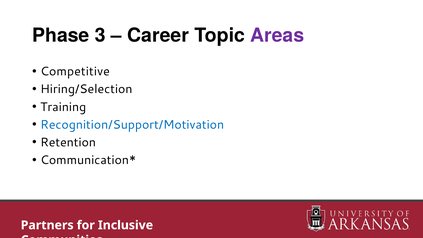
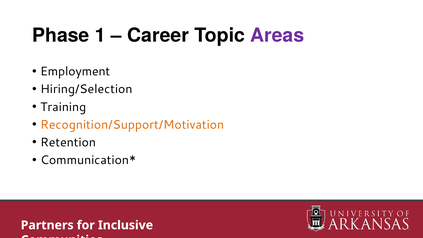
3: 3 -> 1 (100, 36)
Competitive: Competitive -> Employment (75, 71)
Recognition/Support/Motivation colour: blue -> orange (132, 125)
